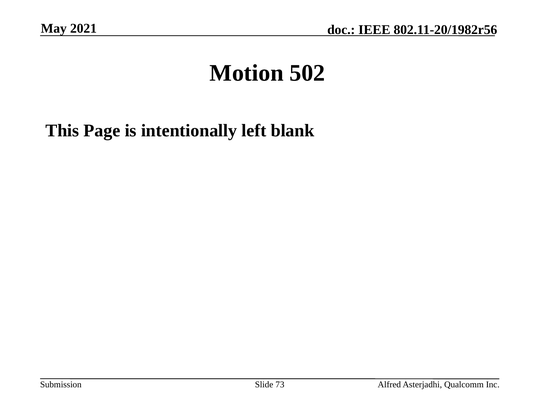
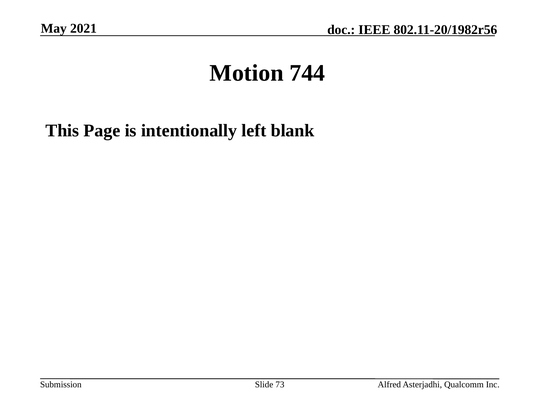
502: 502 -> 744 (307, 73)
